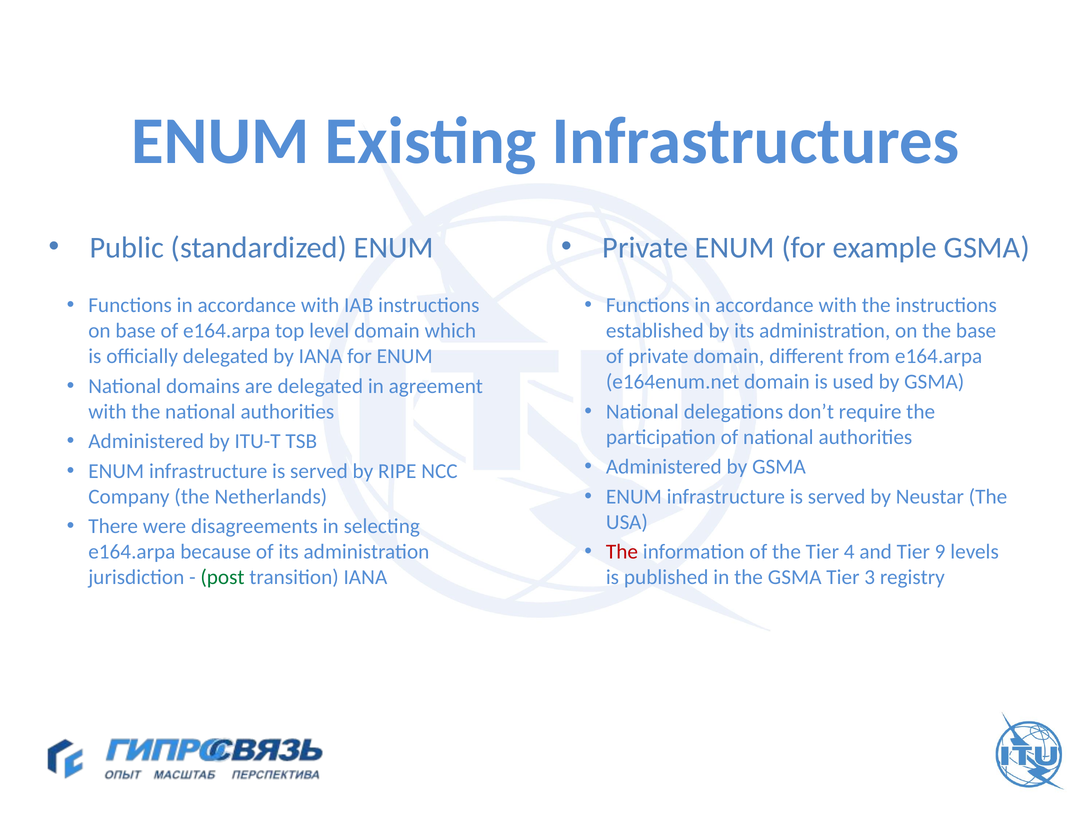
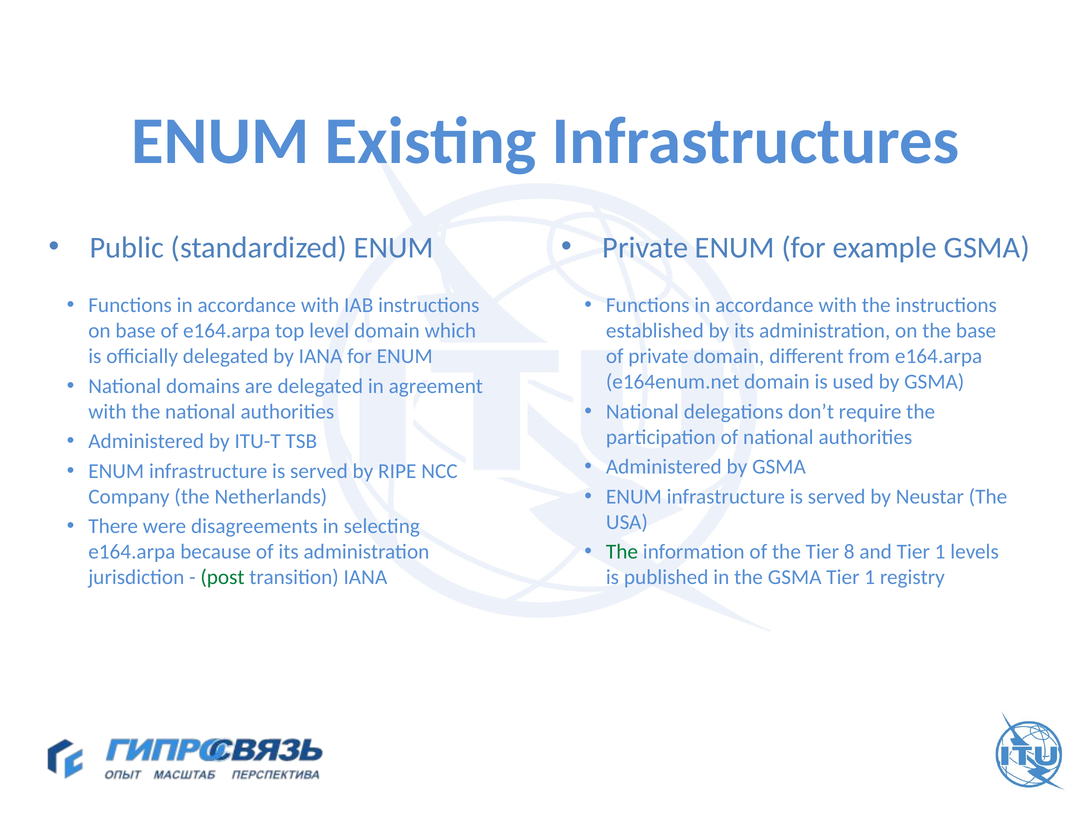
The colour: red -> green (622, 552)
4: 4 -> 8 (849, 552)
and Tier 9: 9 -> 1 (940, 552)
GSMA Tier 3: 3 -> 1 (870, 577)
